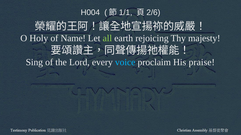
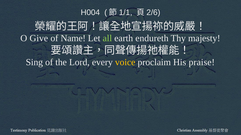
Holy: Holy -> Give (39, 38)
rejoicing: rejoicing -> endureth (152, 38)
voice colour: light blue -> yellow (125, 62)
